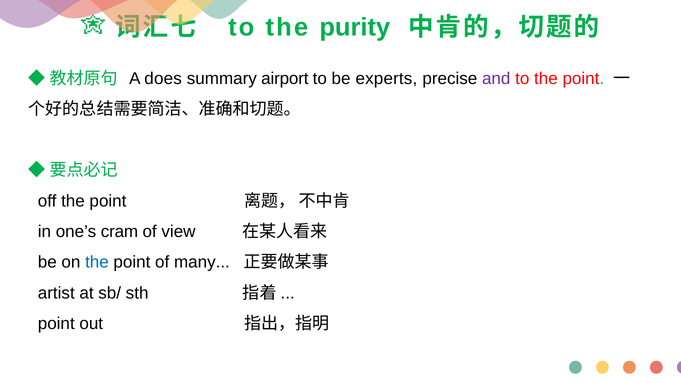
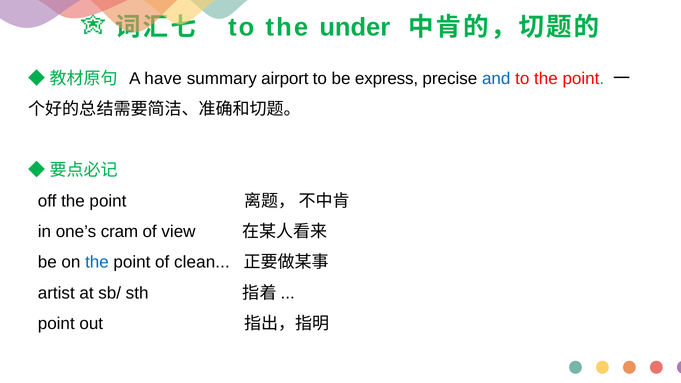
purity: purity -> under (355, 27)
does: does -> have (163, 78)
experts: experts -> express (387, 78)
and colour: purple -> blue (496, 78)
many: many -> clean (202, 262)
